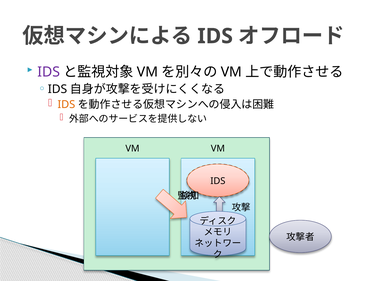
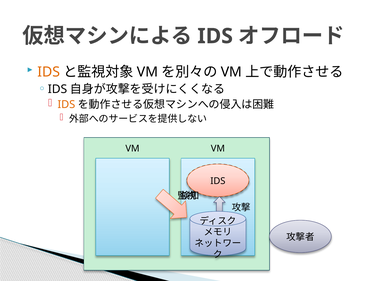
IDS colour: purple -> orange (49, 72)
